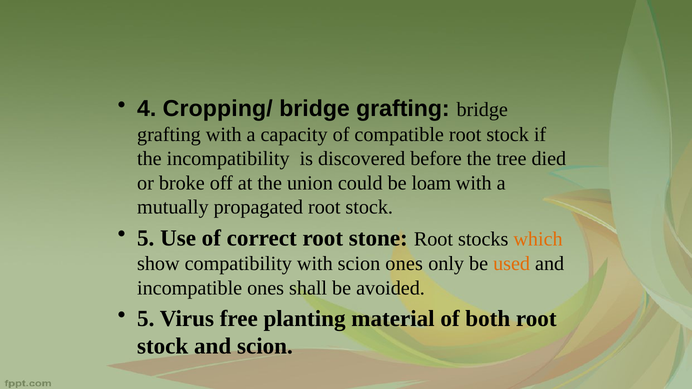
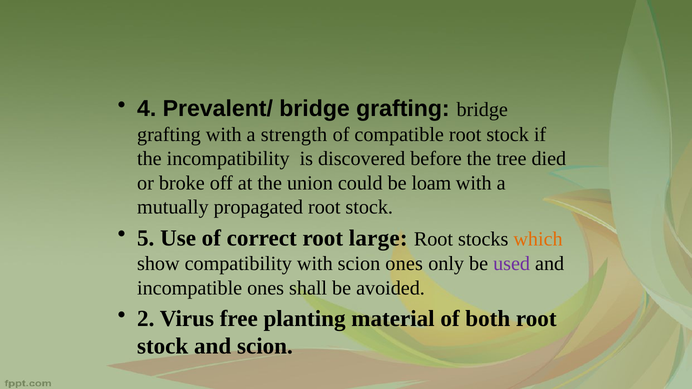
Cropping/: Cropping/ -> Prevalent/ (218, 109)
capacity: capacity -> strength (294, 135)
stone: stone -> large (378, 238)
used colour: orange -> purple (512, 264)
5: 5 -> 2 (146, 319)
